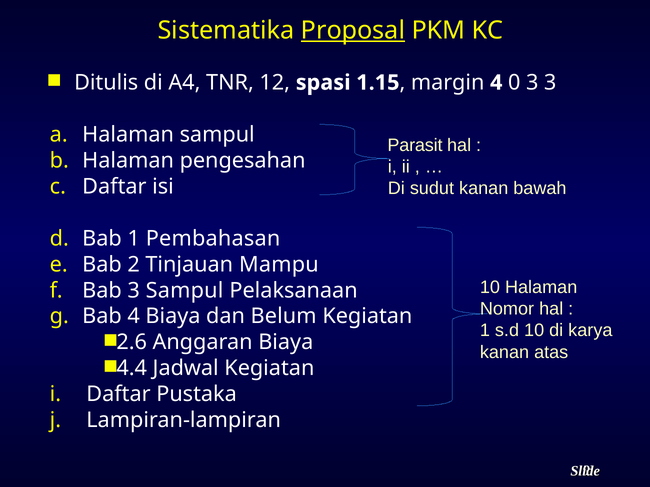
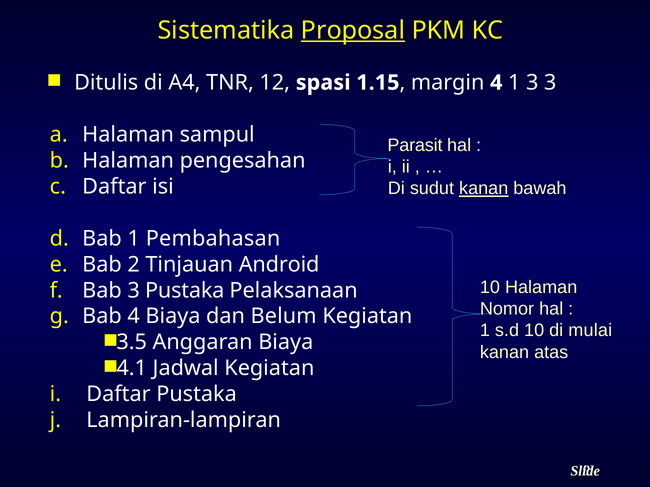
4 0: 0 -> 1 (514, 83)
kanan underline: none -> present (484, 189)
Mampu: Mampu -> Android (279, 265)
3 Sampul: Sampul -> Pustaka (185, 291)
karya: karya -> mulai (590, 331)
2.6: 2.6 -> 3.5 (132, 343)
4.4: 4.4 -> 4.1 (132, 369)
